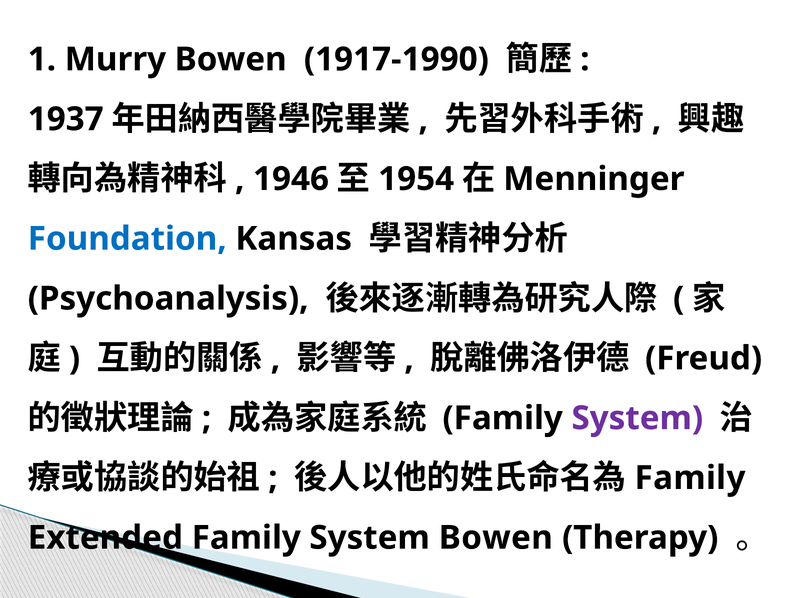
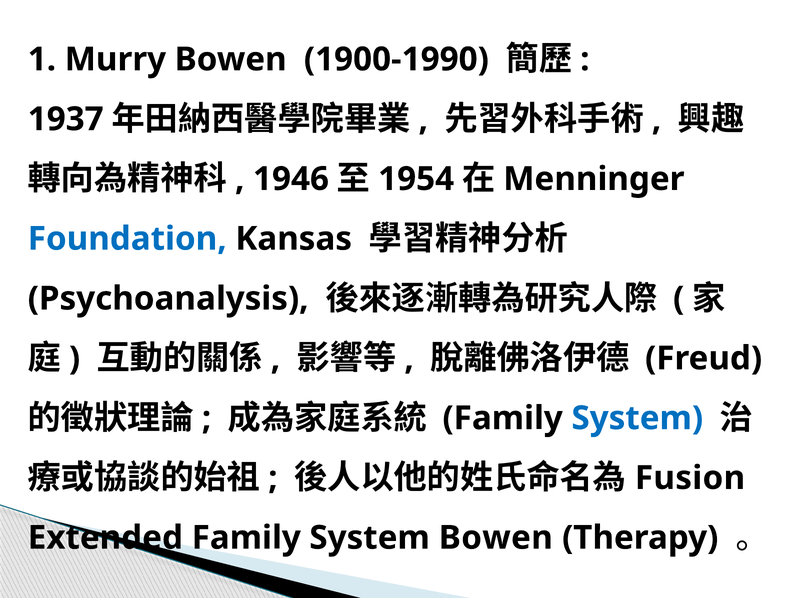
1917-1990: 1917-1990 -> 1900-1990 (396, 59)
System colour: purple -> blue (637, 418)
Family: Family -> Fusion (690, 478)
